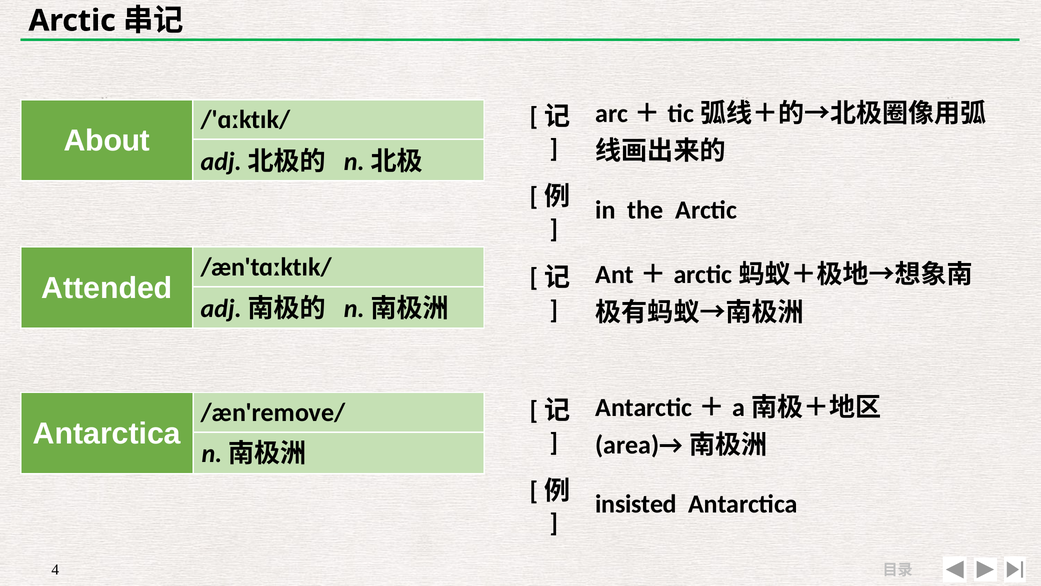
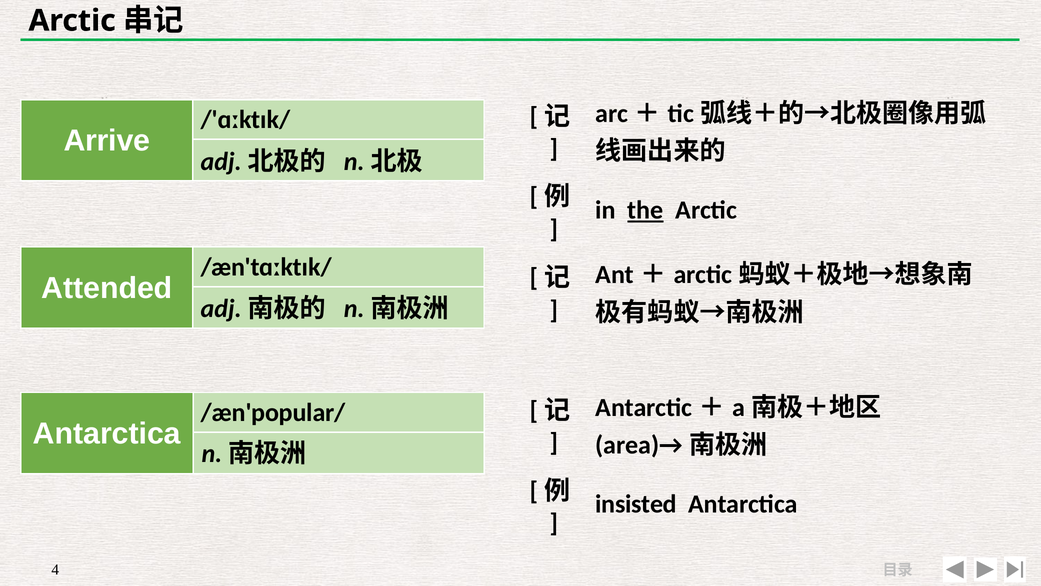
About: About -> Arrive (107, 141)
the underline: none -> present (645, 210)
/æn'remove/: /æn'remove/ -> /æn'popular/ (273, 412)
